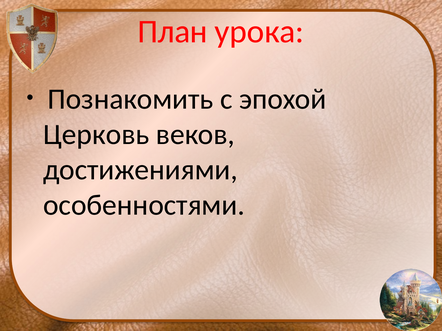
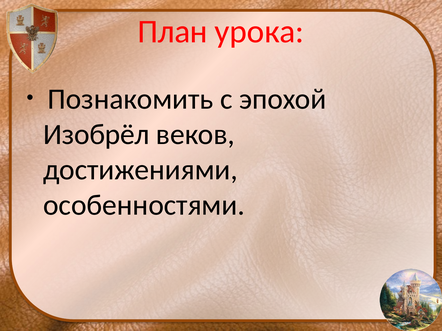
Церковь: Церковь -> Изобрёл (96, 135)
